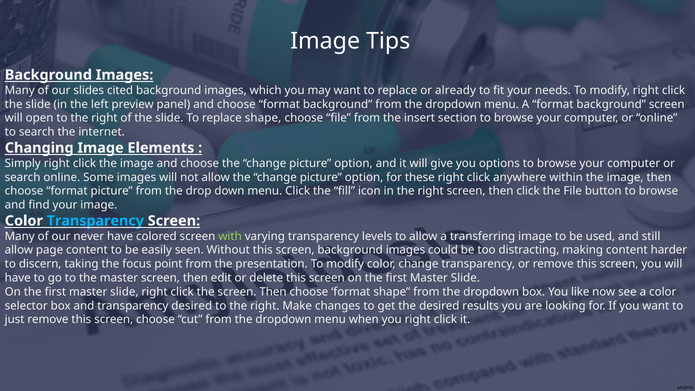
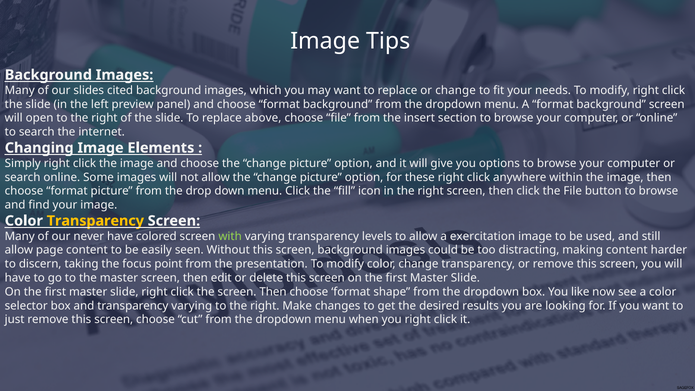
or already: already -> change (456, 90)
replace shape: shape -> above (263, 118)
Transparency colour: light blue -> yellow (95, 221)
transferring: transferring -> exercitation (483, 236)
transparency desired: desired -> varying (192, 306)
